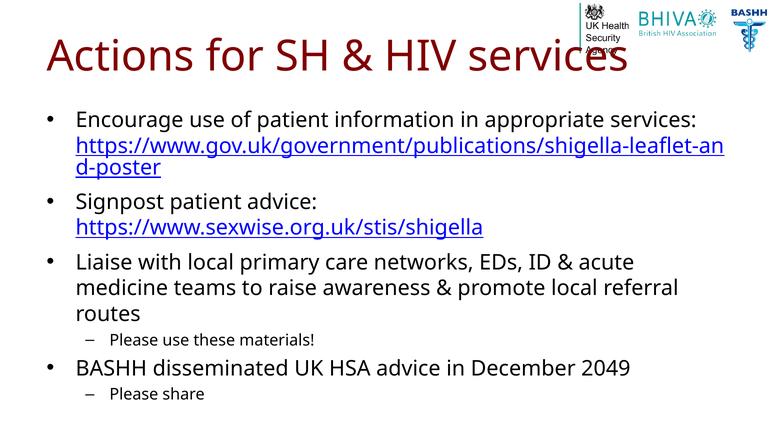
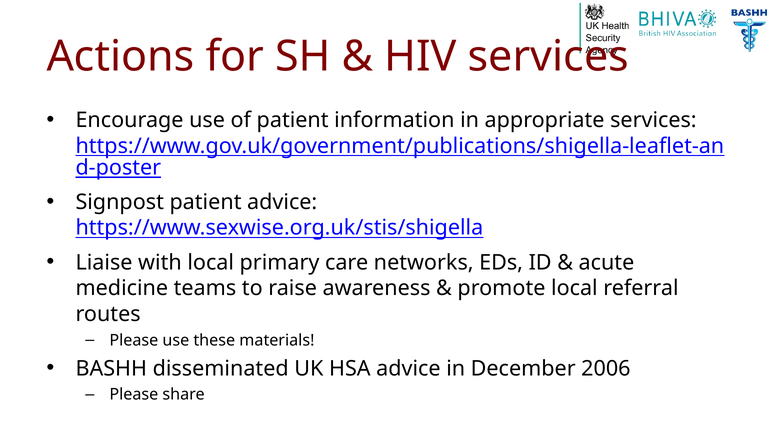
2049: 2049 -> 2006 (606, 368)
